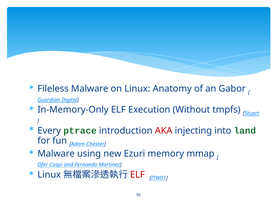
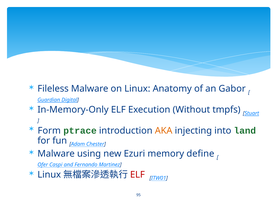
Every: Every -> Form (49, 130)
AKA colour: red -> orange (164, 130)
mmap: mmap -> define (200, 153)
